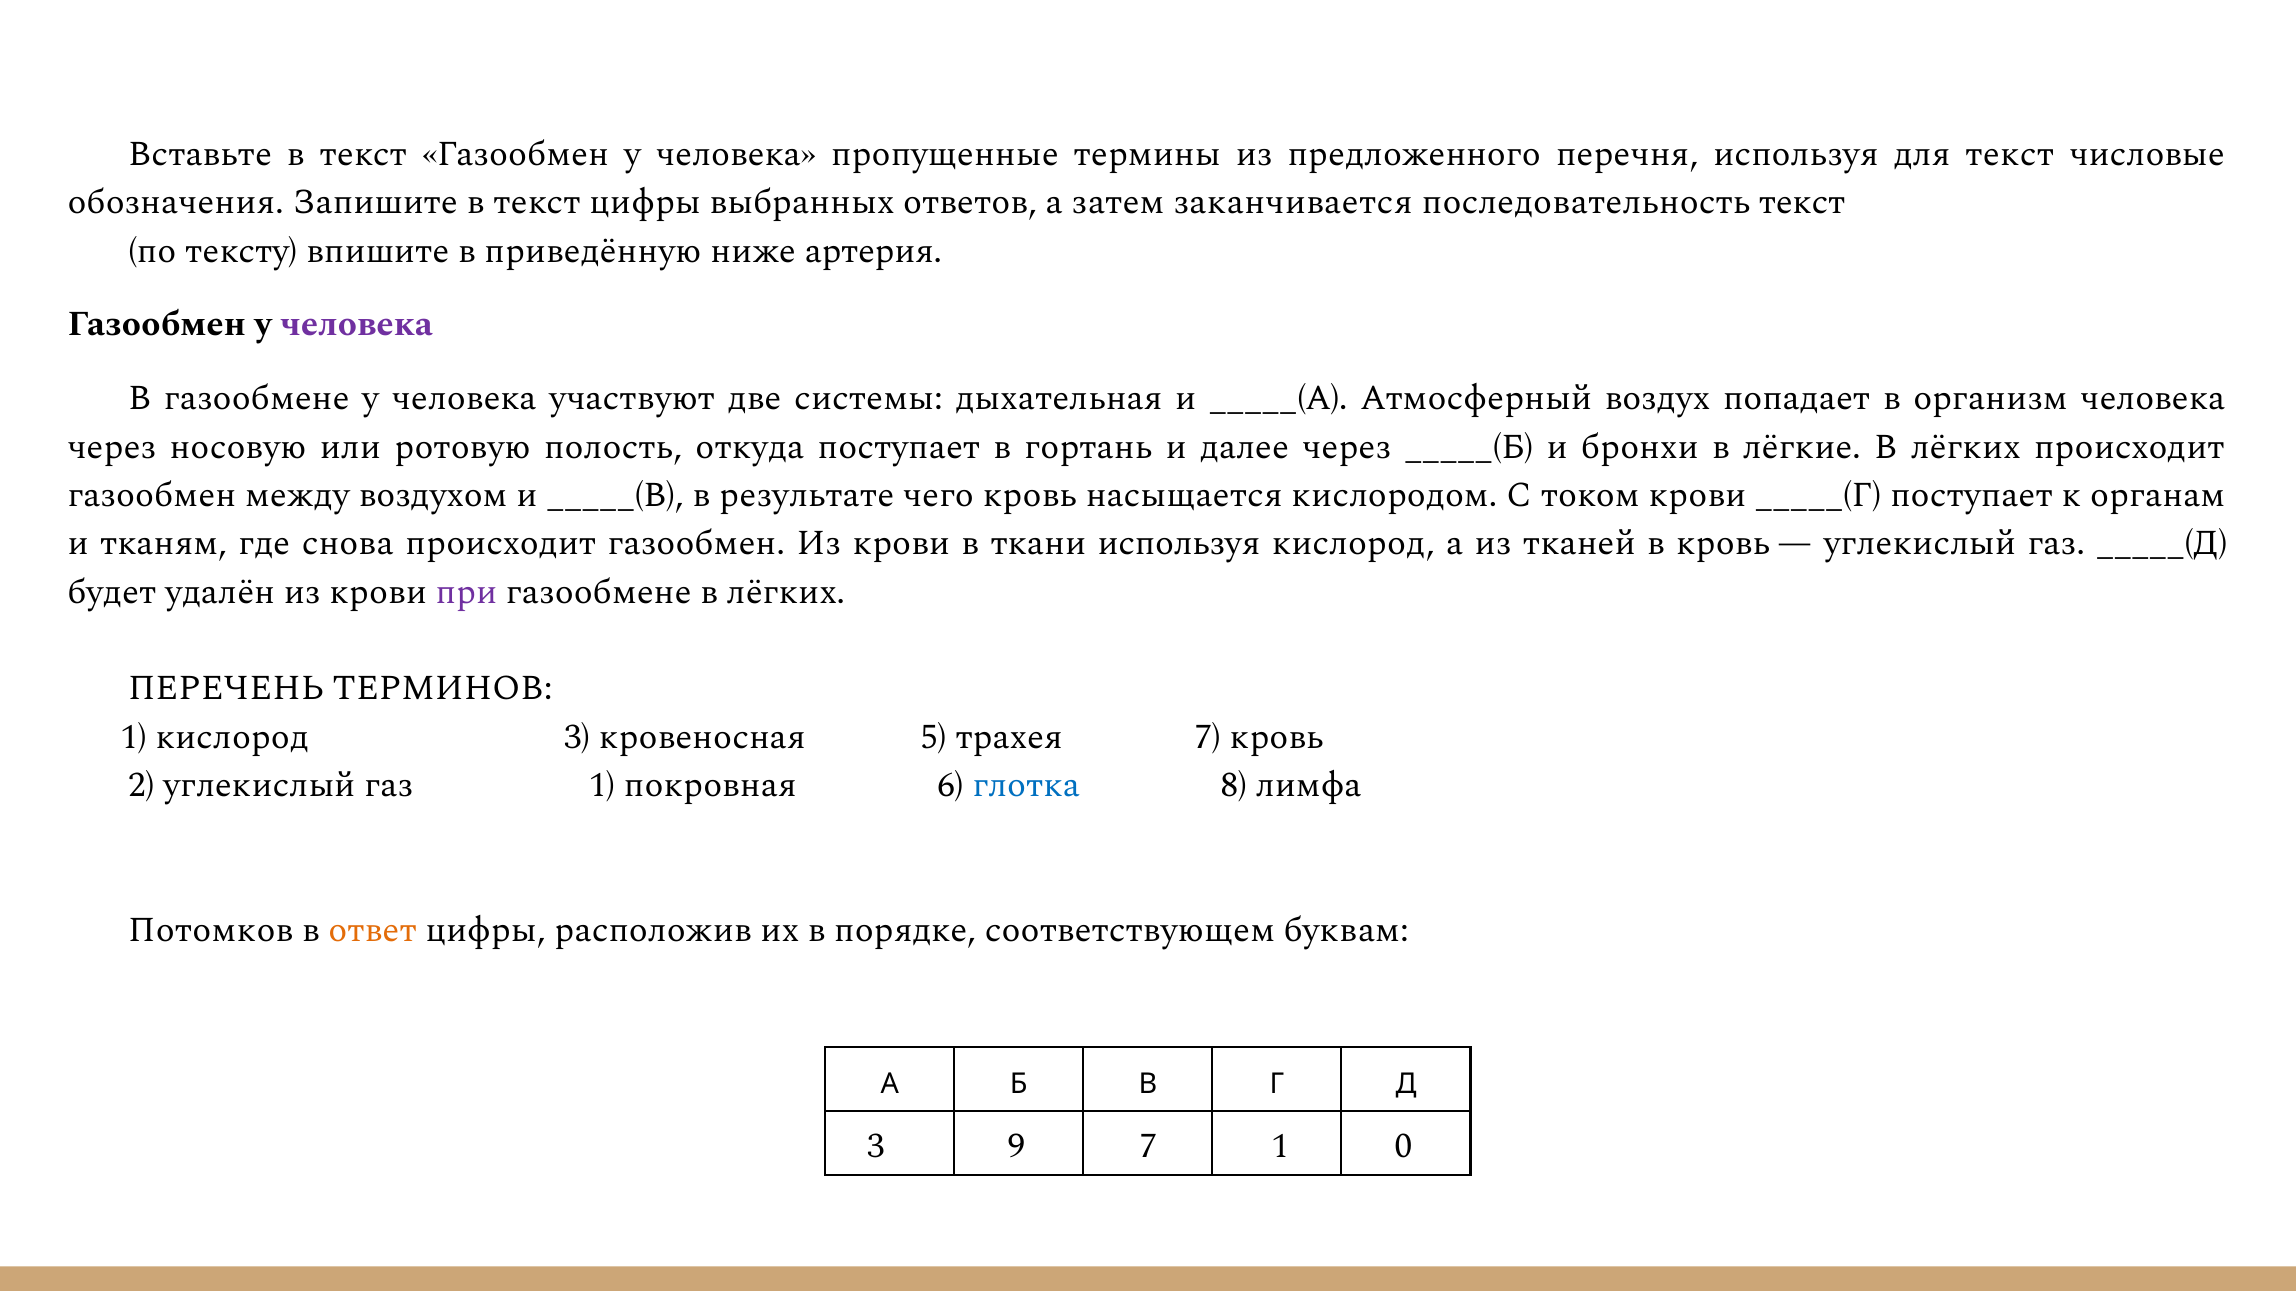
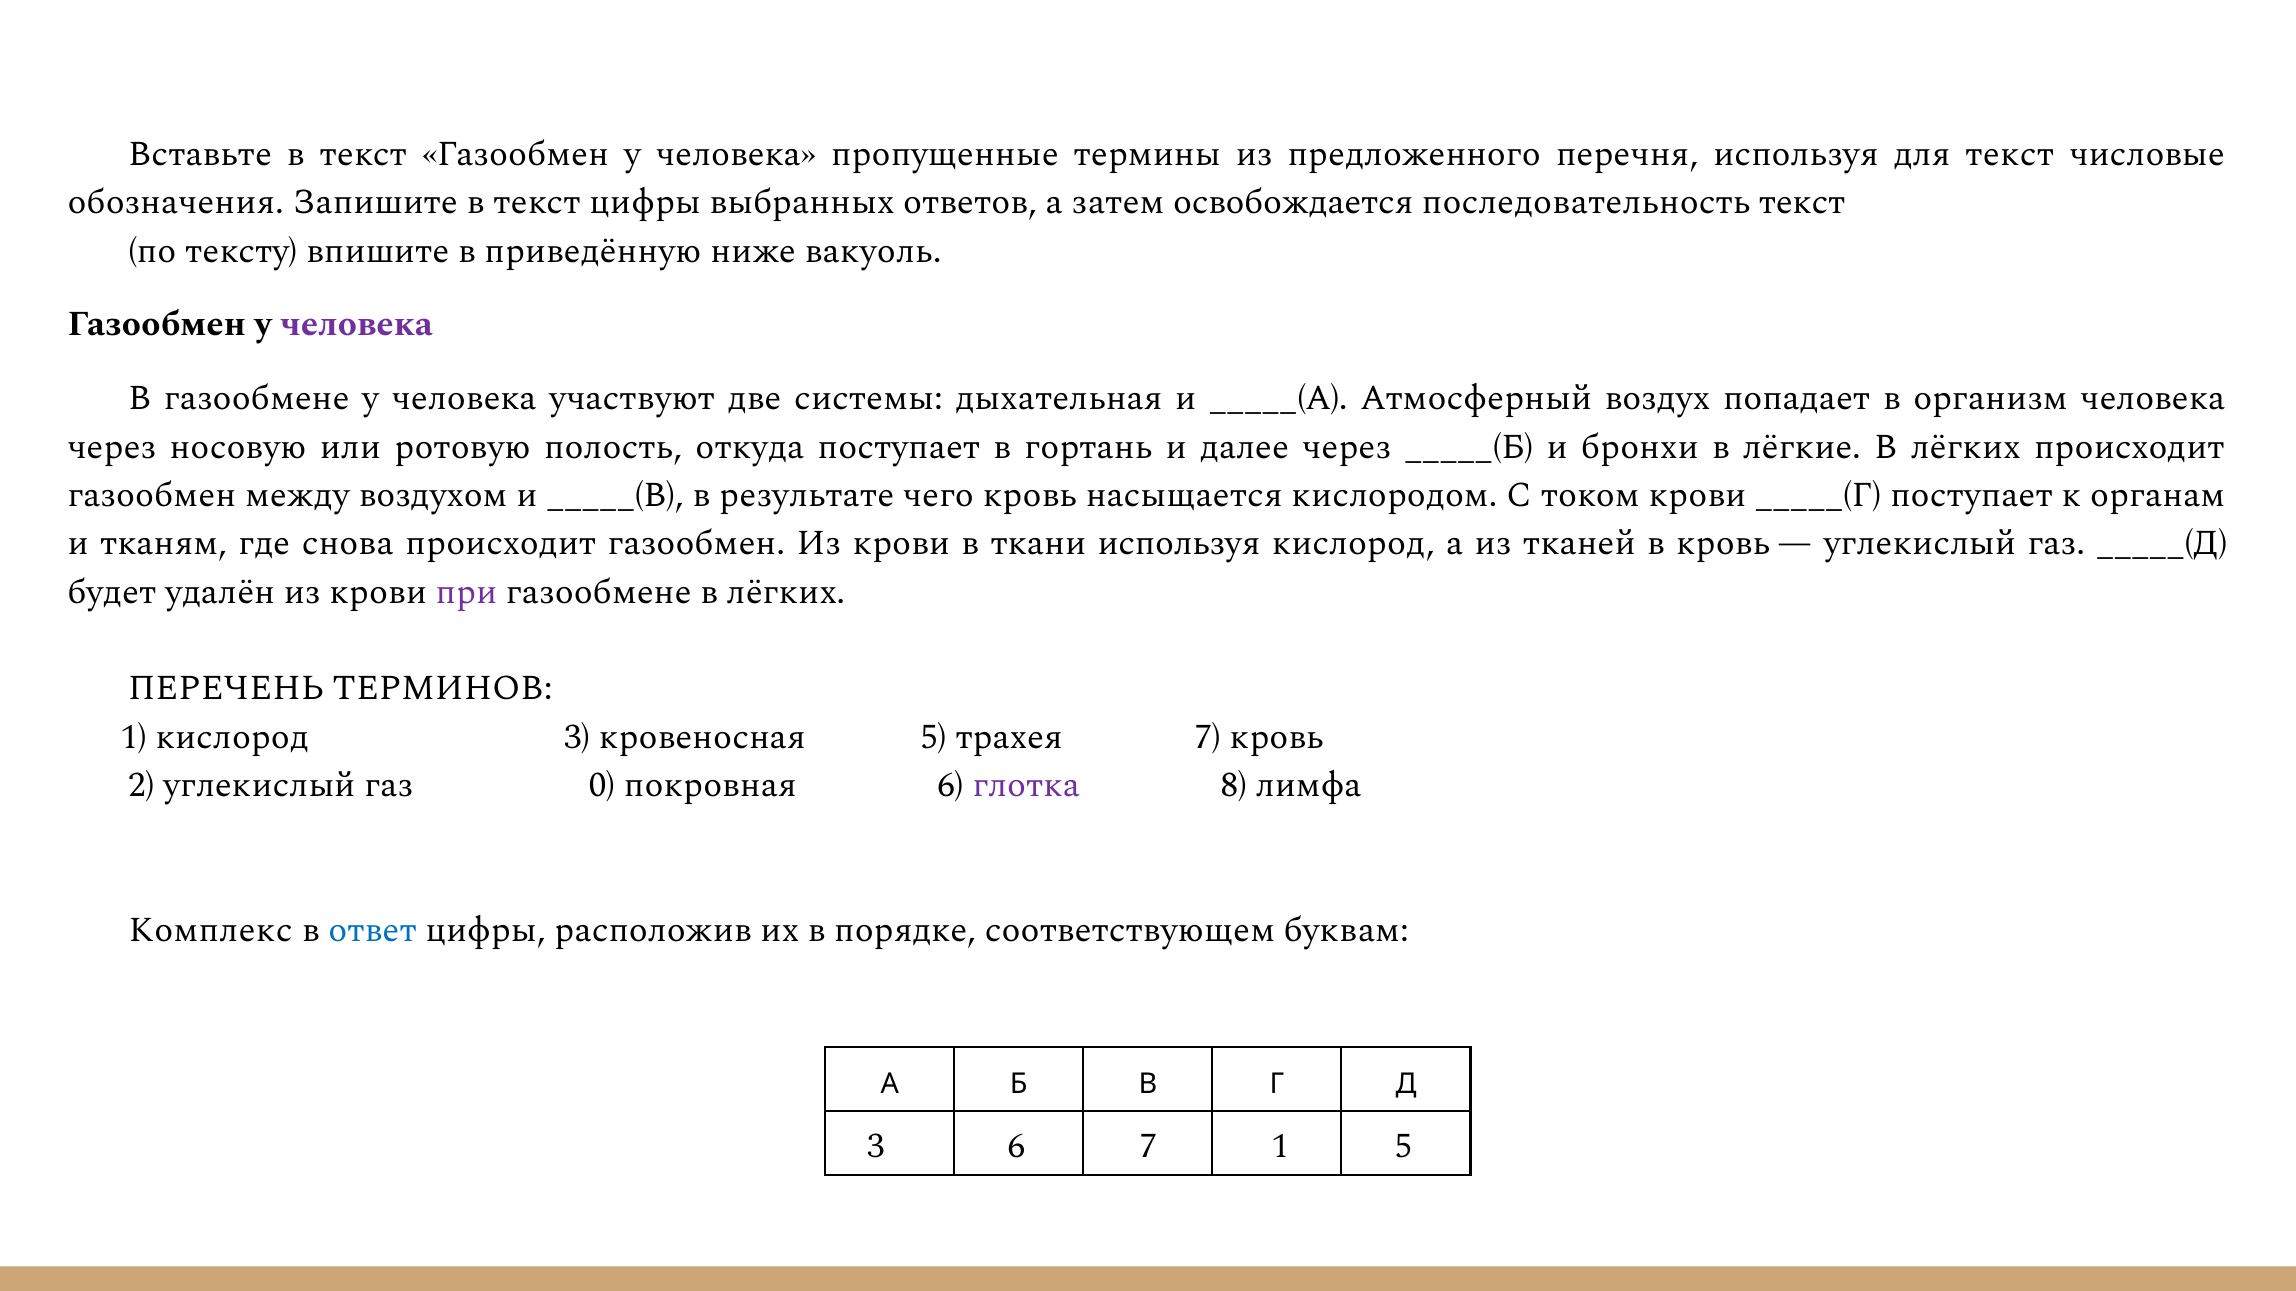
заканчивается: заканчивается -> освобождается (1293, 202)
артерия: артерия -> вакуоль (873, 251)
газ 1: 1 -> 0 (602, 785)
глотка colour: blue -> purple (1026, 785)
Потомков: Потомков -> Комплекс (211, 930)
ответ colour: orange -> blue (373, 930)
3 9: 9 -> 6 (1016, 1147)
1 0: 0 -> 5 (1403, 1147)
